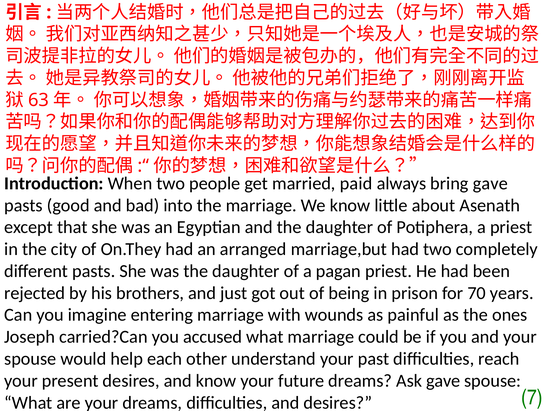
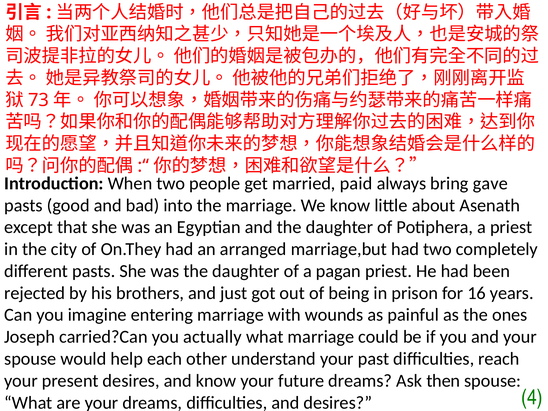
63: 63 -> 73 (38, 100)
70: 70 -> 16 (477, 293)
accused: accused -> actually (212, 337)
Ask gave: gave -> then (443, 381)
7: 7 -> 4 (532, 397)
